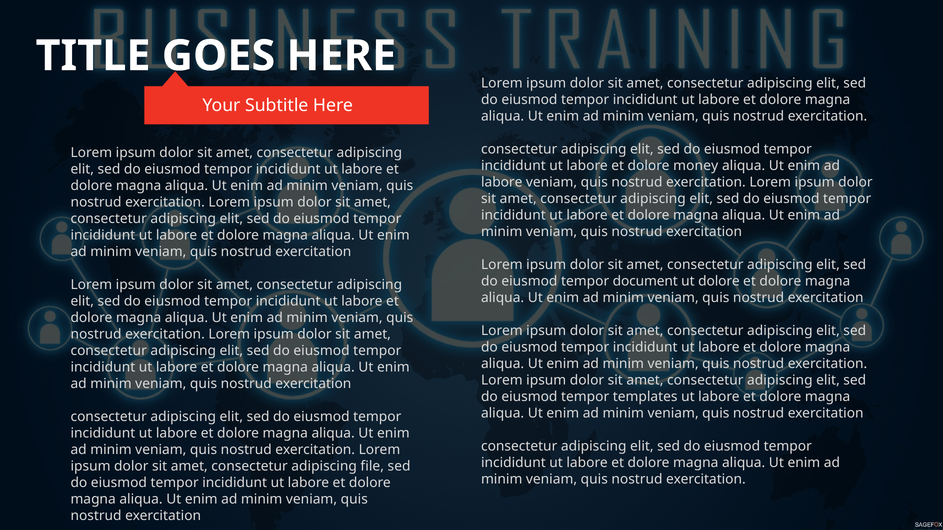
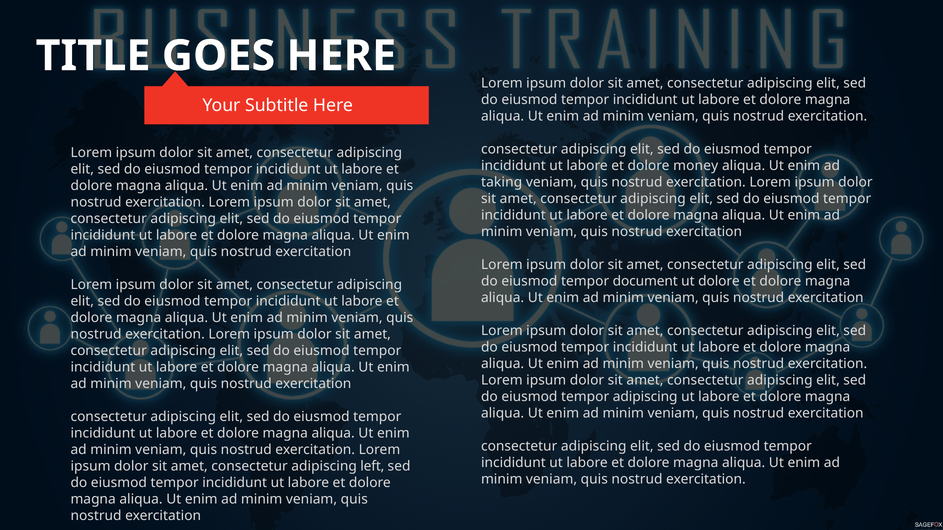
labore: labore -> taking (502, 183)
tempor templates: templates -> adipiscing (645, 397)
file: file -> left (372, 466)
